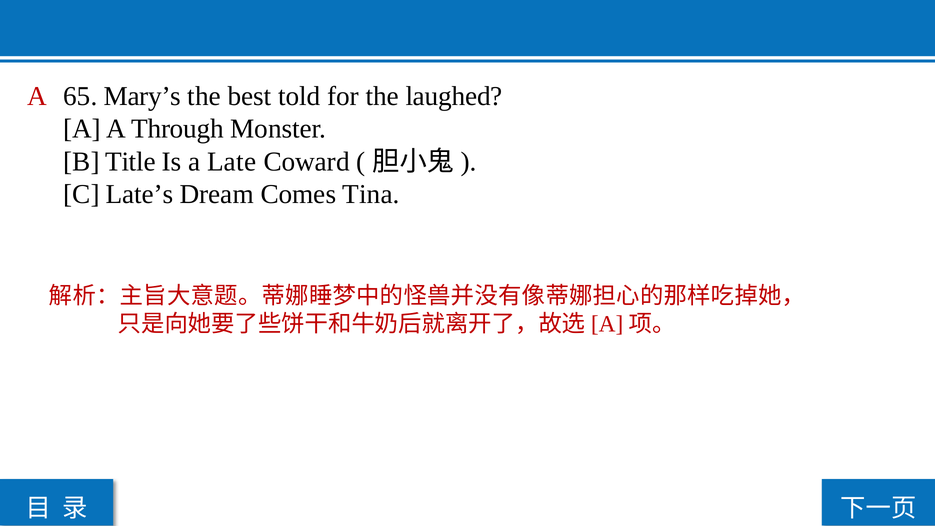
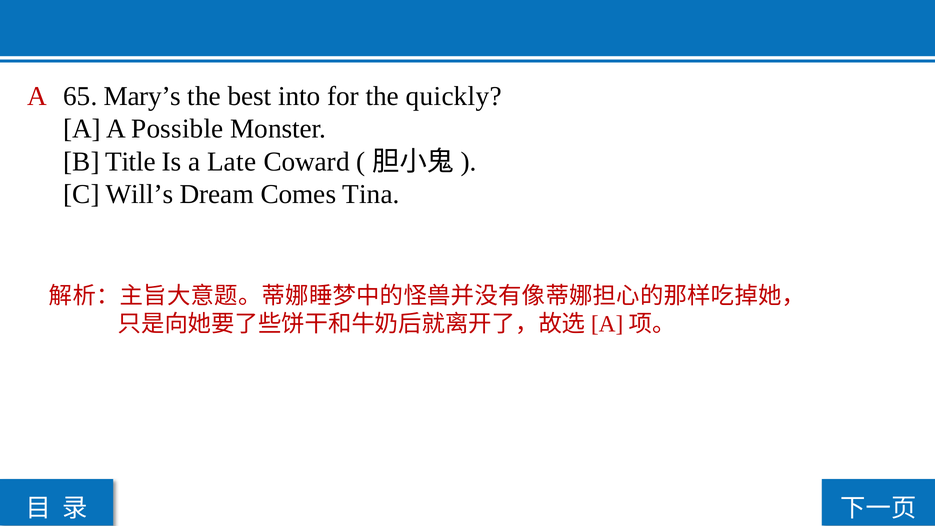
told: told -> into (299, 96)
laughed: laughed -> quickly (454, 96)
Through: Through -> Possible (177, 129)
Late’s: Late’s -> Will’s (139, 194)
